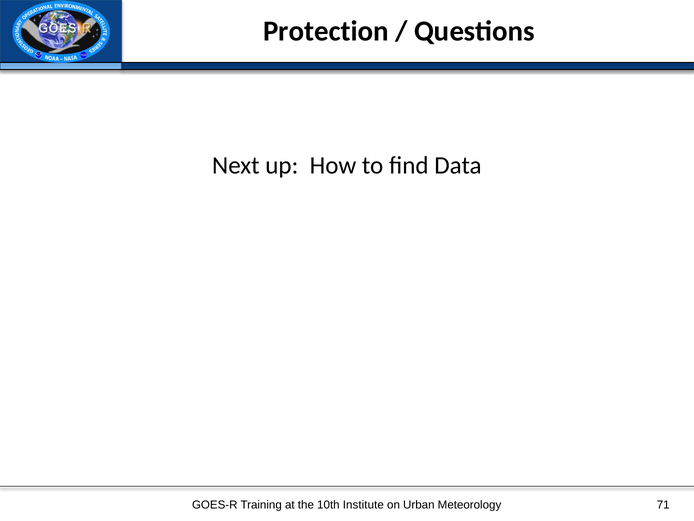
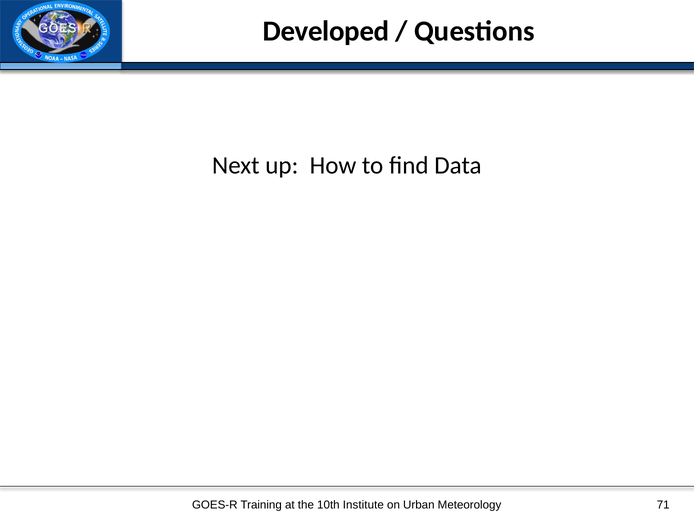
Protection: Protection -> Developed (326, 31)
